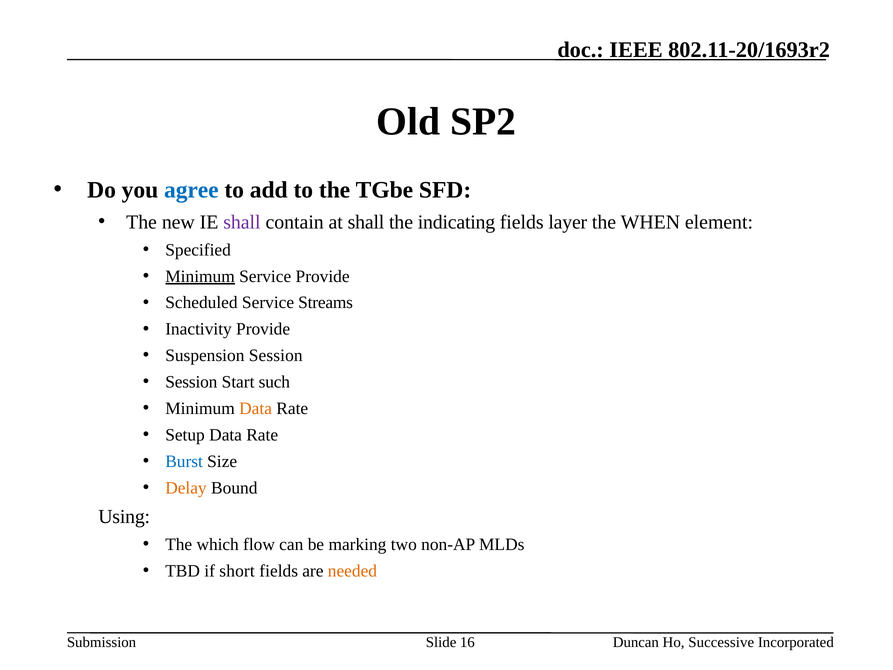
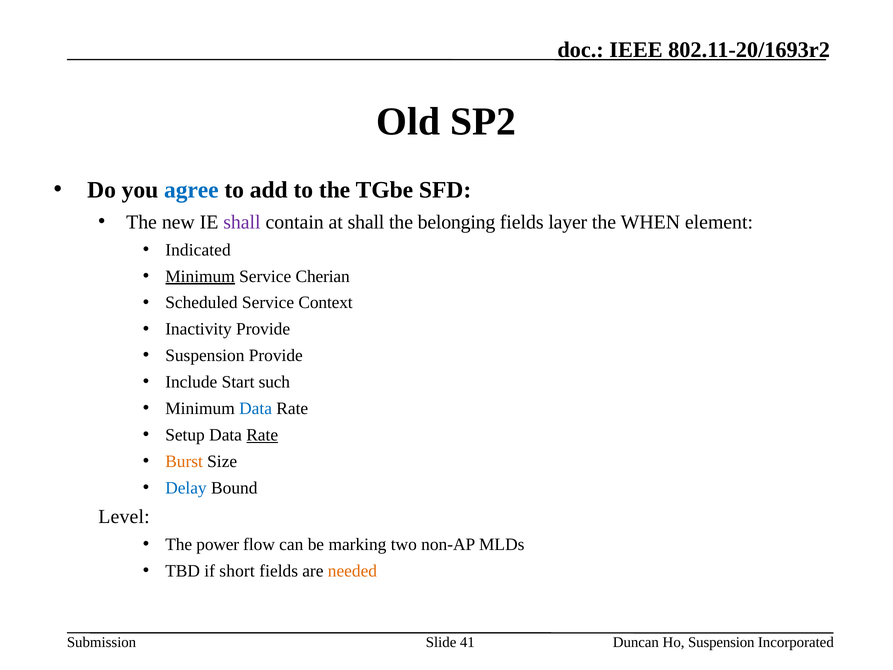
indicating: indicating -> belonging (457, 222)
Specified: Specified -> Indicated (198, 250)
Service Provide: Provide -> Cherian (323, 276)
Streams: Streams -> Context (326, 303)
Suspension Session: Session -> Provide (276, 356)
Session: Session -> Include (191, 382)
Data colour: orange -> blue (256, 408)
Rate underline: none -> present (262, 435)
Burst colour: blue -> orange (184, 461)
Delay colour: orange -> blue (186, 488)
Using: Using -> Level (124, 516)
which: which -> power (218, 544)
16: 16 -> 41 (467, 642)
Ho Successive: Successive -> Suspension (721, 642)
